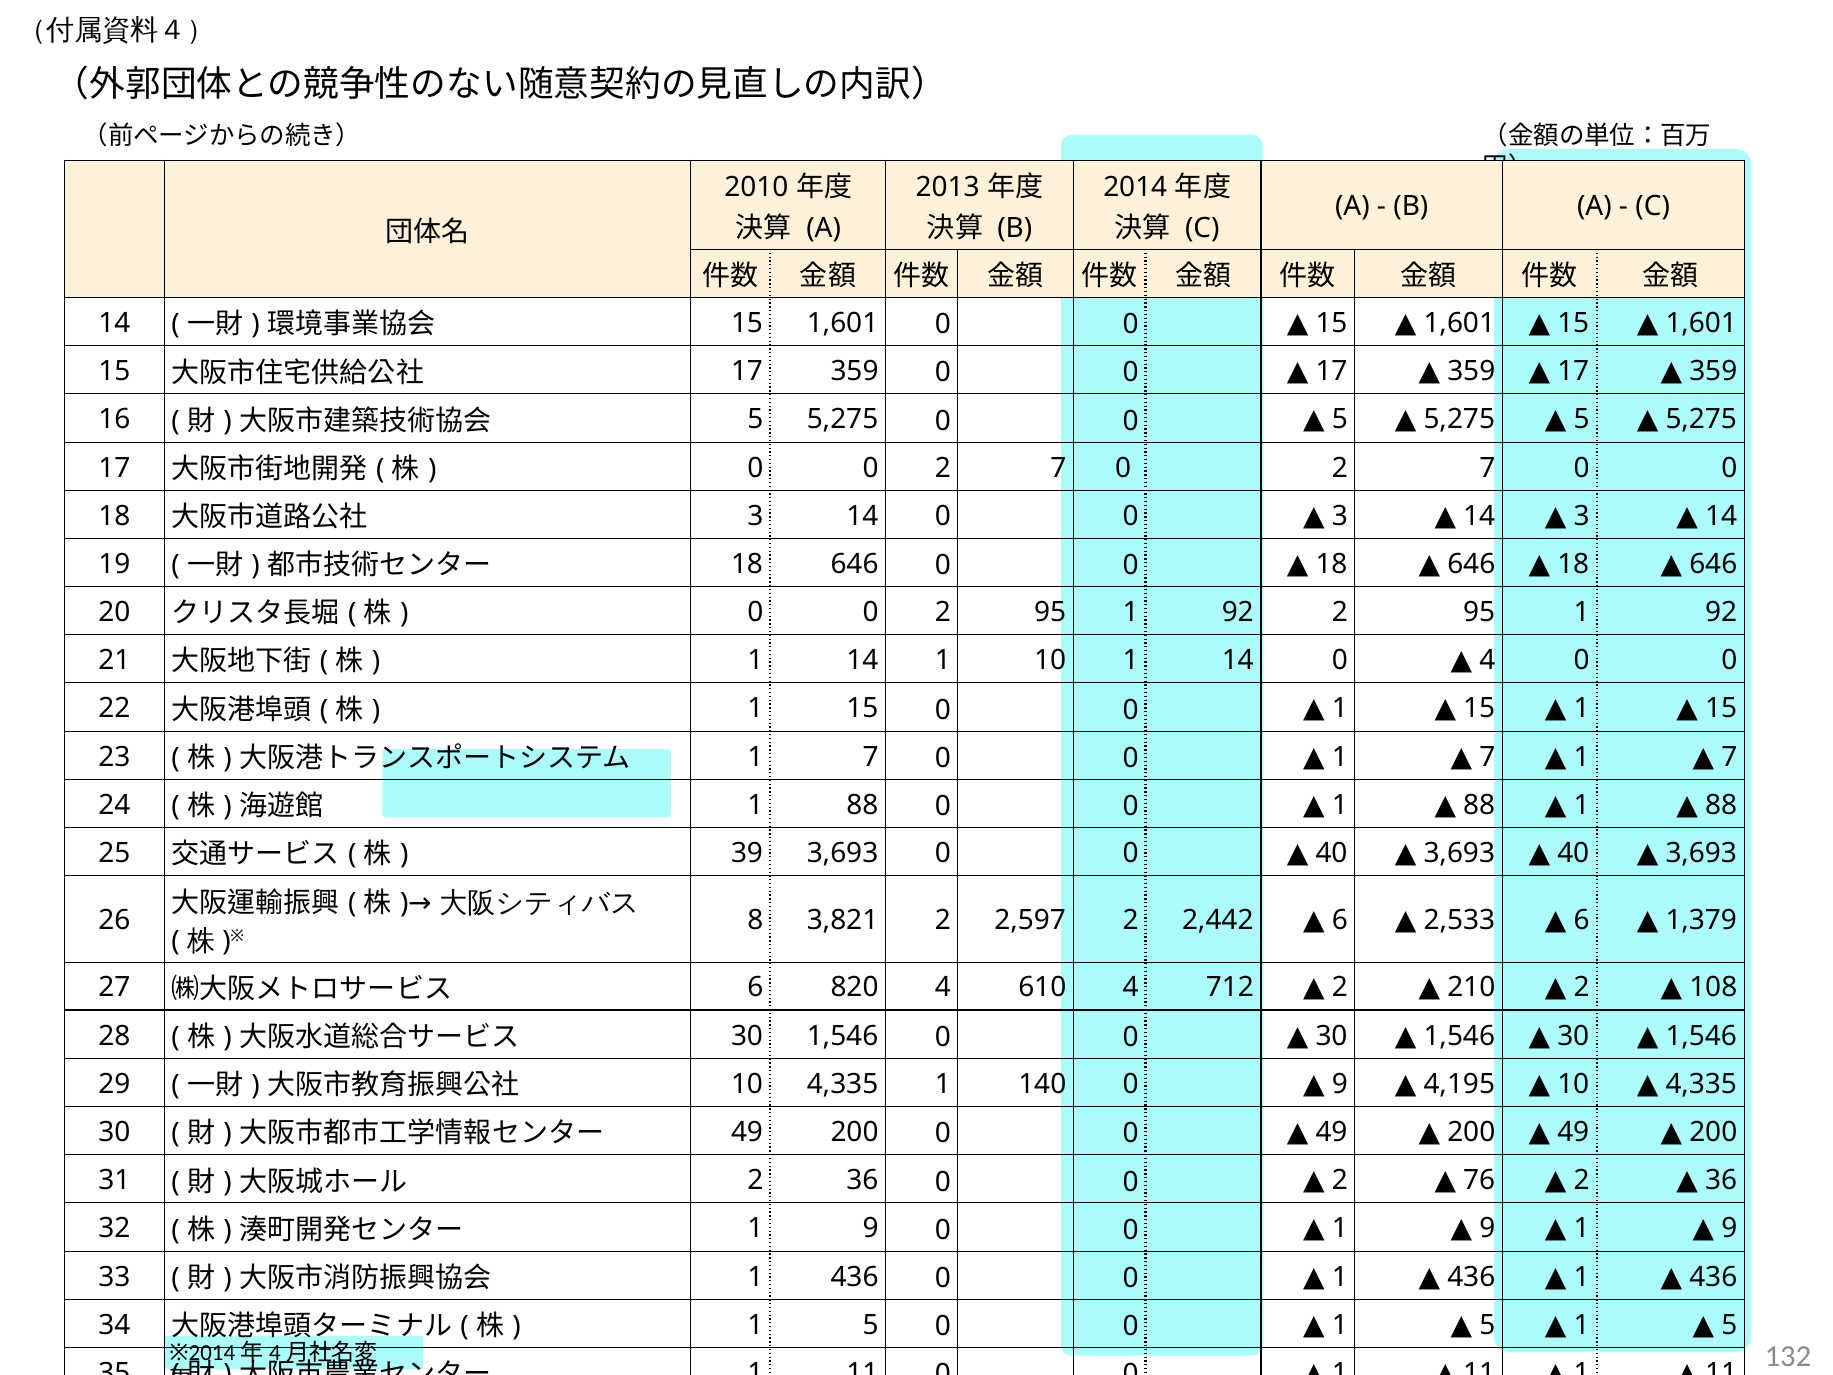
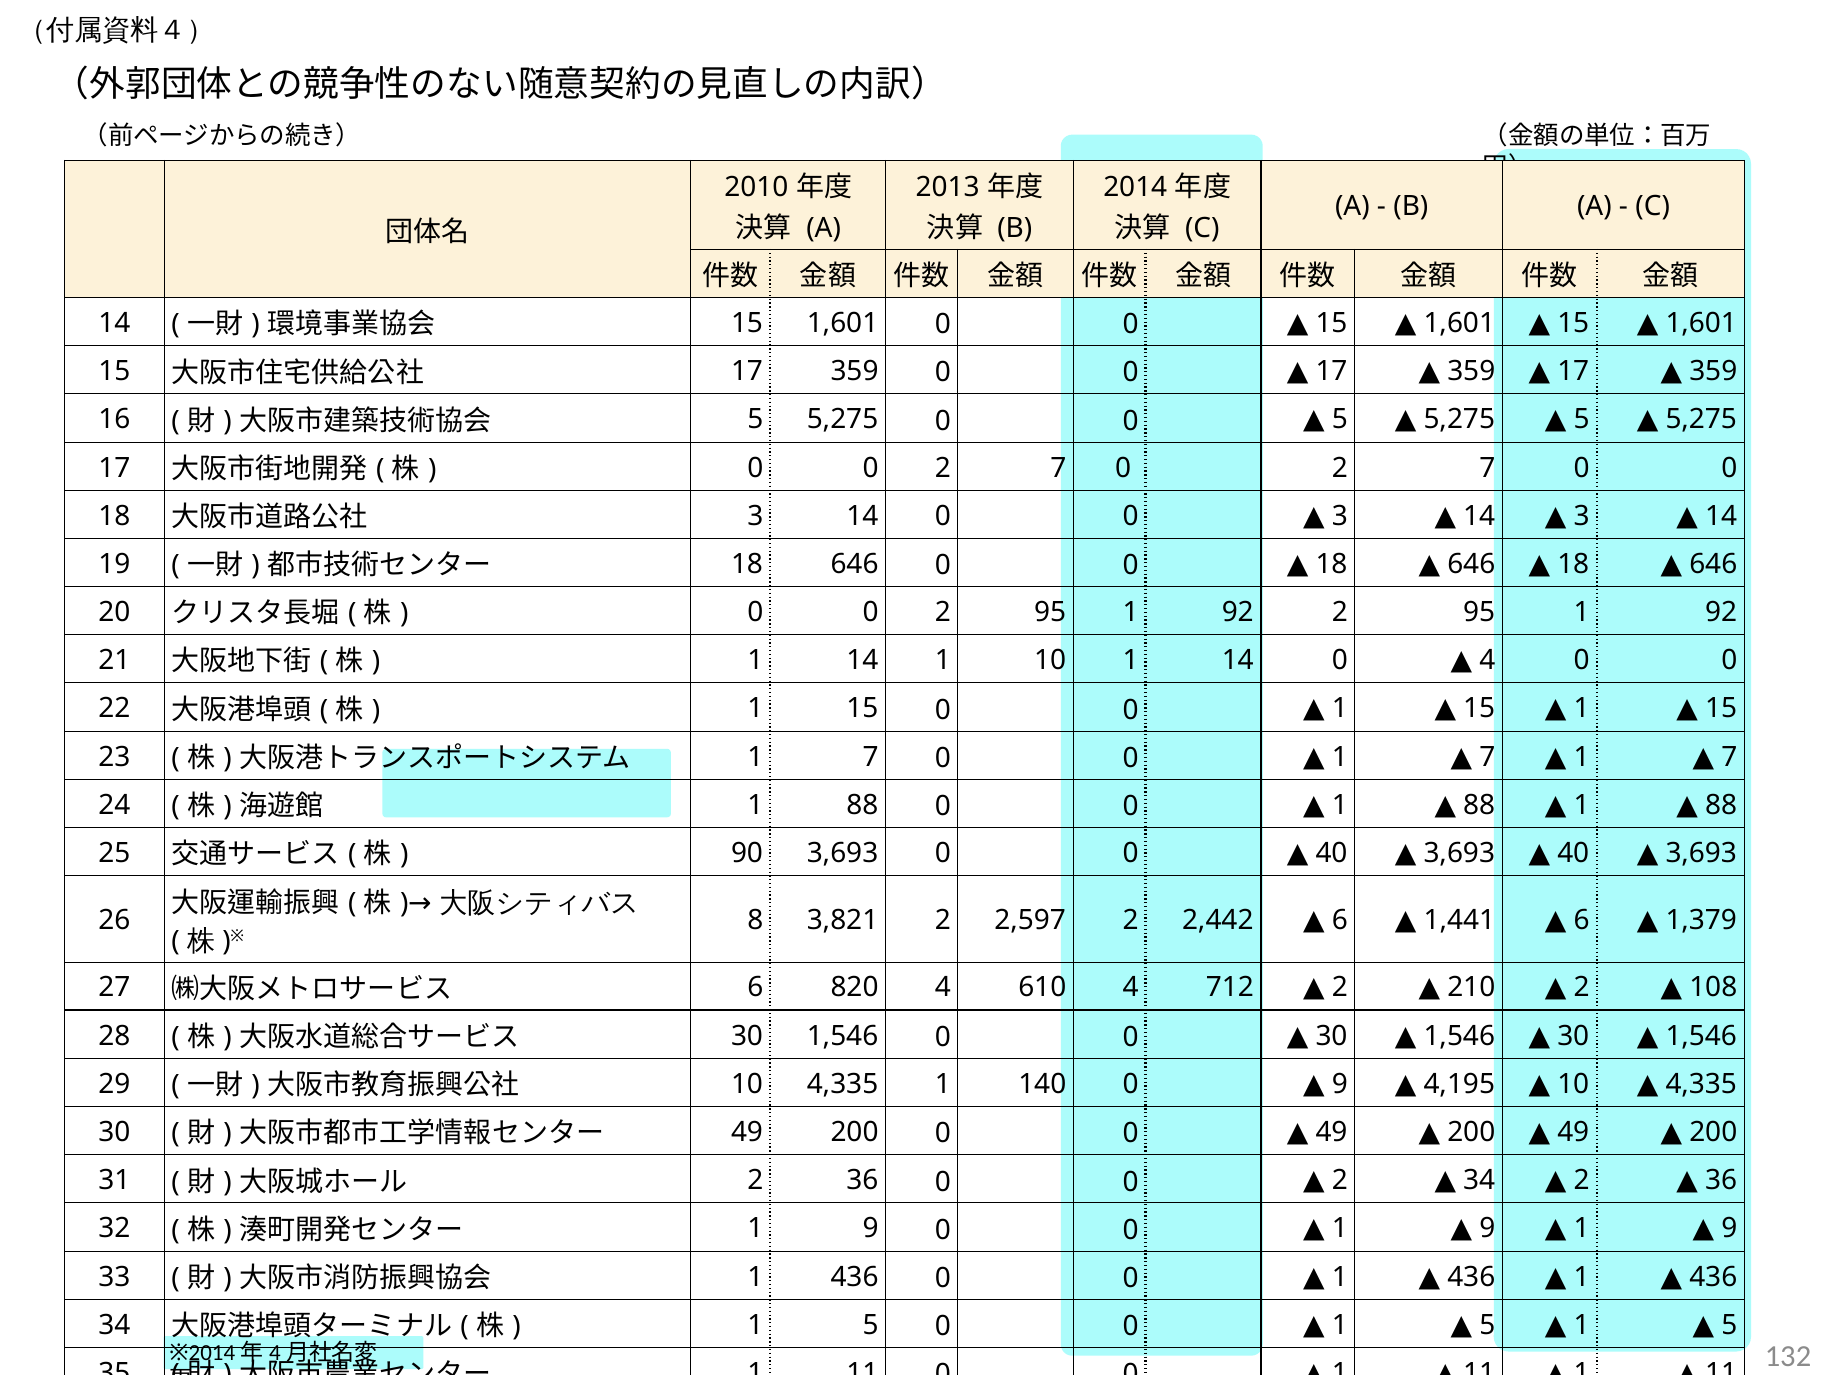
39: 39 -> 90 (747, 853)
2,533: 2,533 -> 1,441 (1459, 920)
76: 76 -> 34 (1479, 1180)
